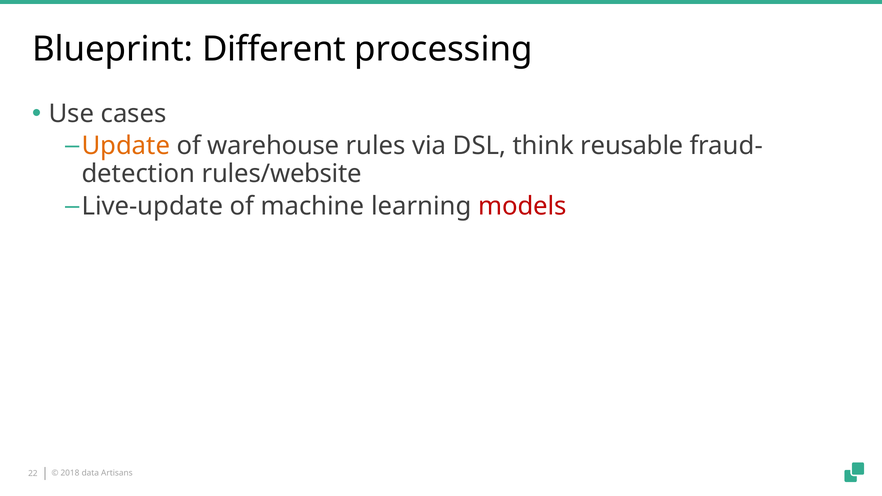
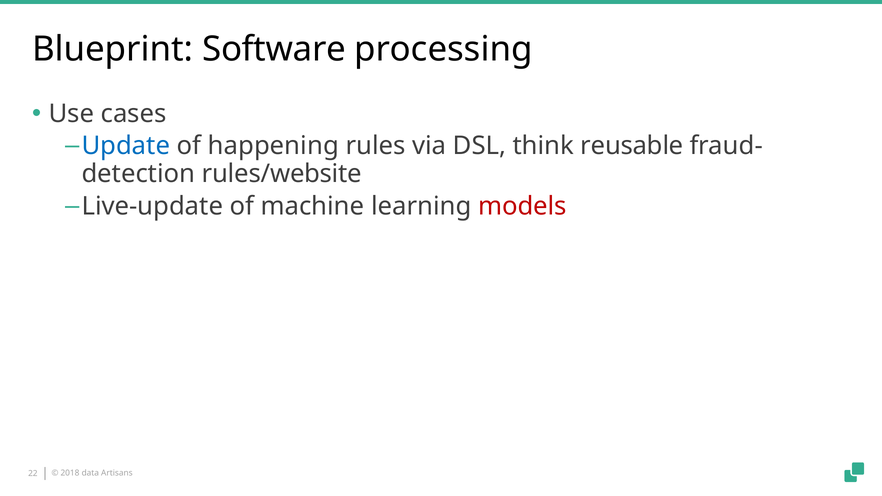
Different: Different -> Software (274, 49)
Update colour: orange -> blue (126, 146)
warehouse: warehouse -> happening (273, 146)
